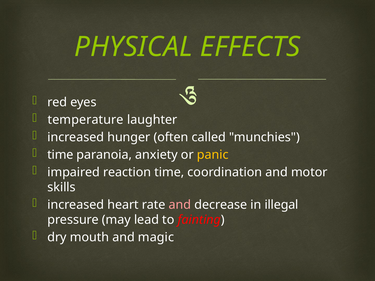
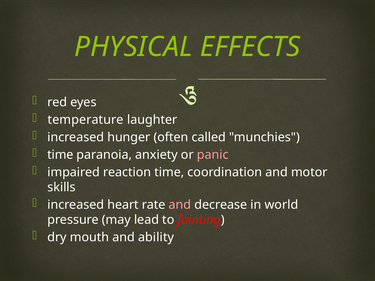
panic colour: yellow -> pink (213, 155)
illegal: illegal -> world (281, 205)
magic: magic -> ability (156, 237)
